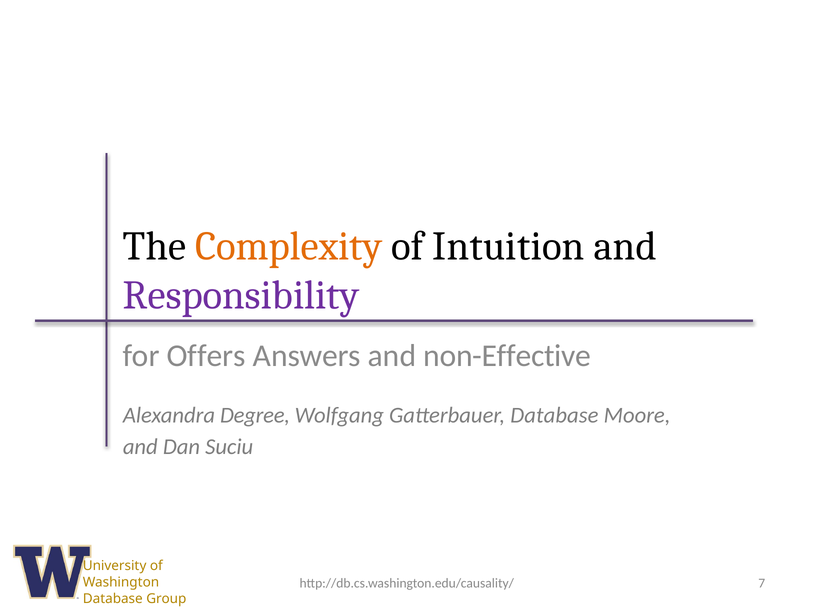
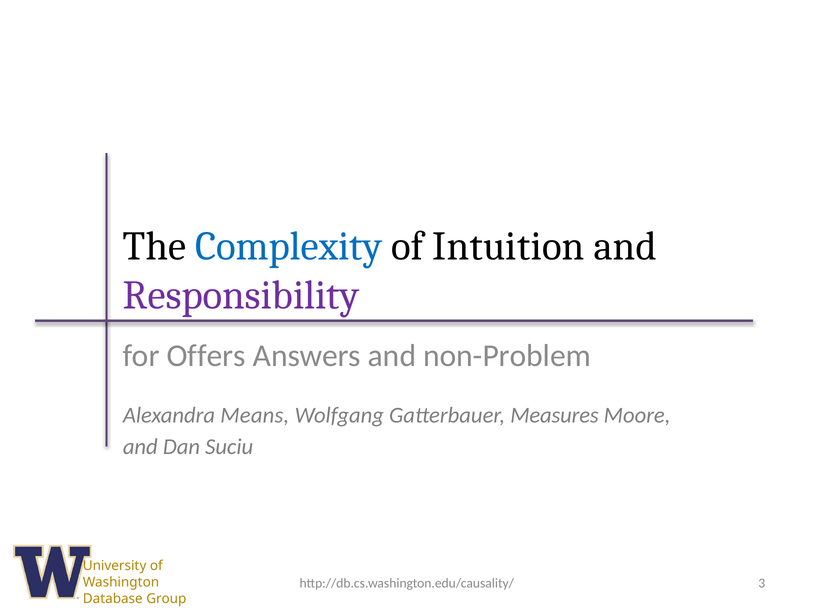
Complexity colour: orange -> blue (289, 246)
non-Effective: non-Effective -> non-Problem (507, 356)
Degree: Degree -> Means (255, 415)
Gatterbauer Database: Database -> Measures (555, 415)
7: 7 -> 3 (762, 583)
